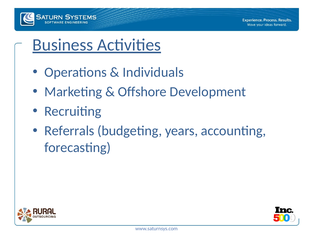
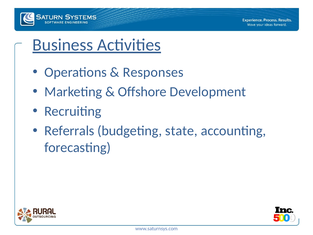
Individuals: Individuals -> Responses (153, 72)
years: years -> state (181, 131)
